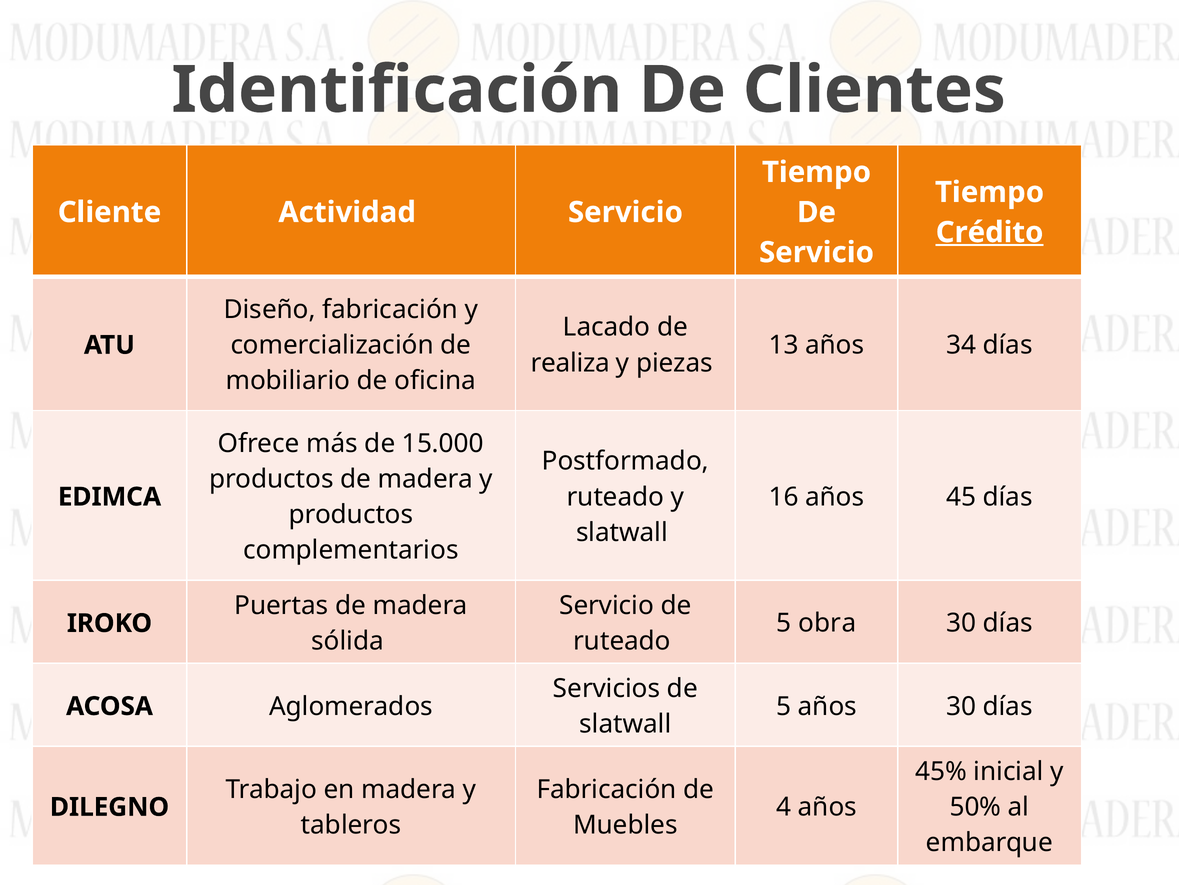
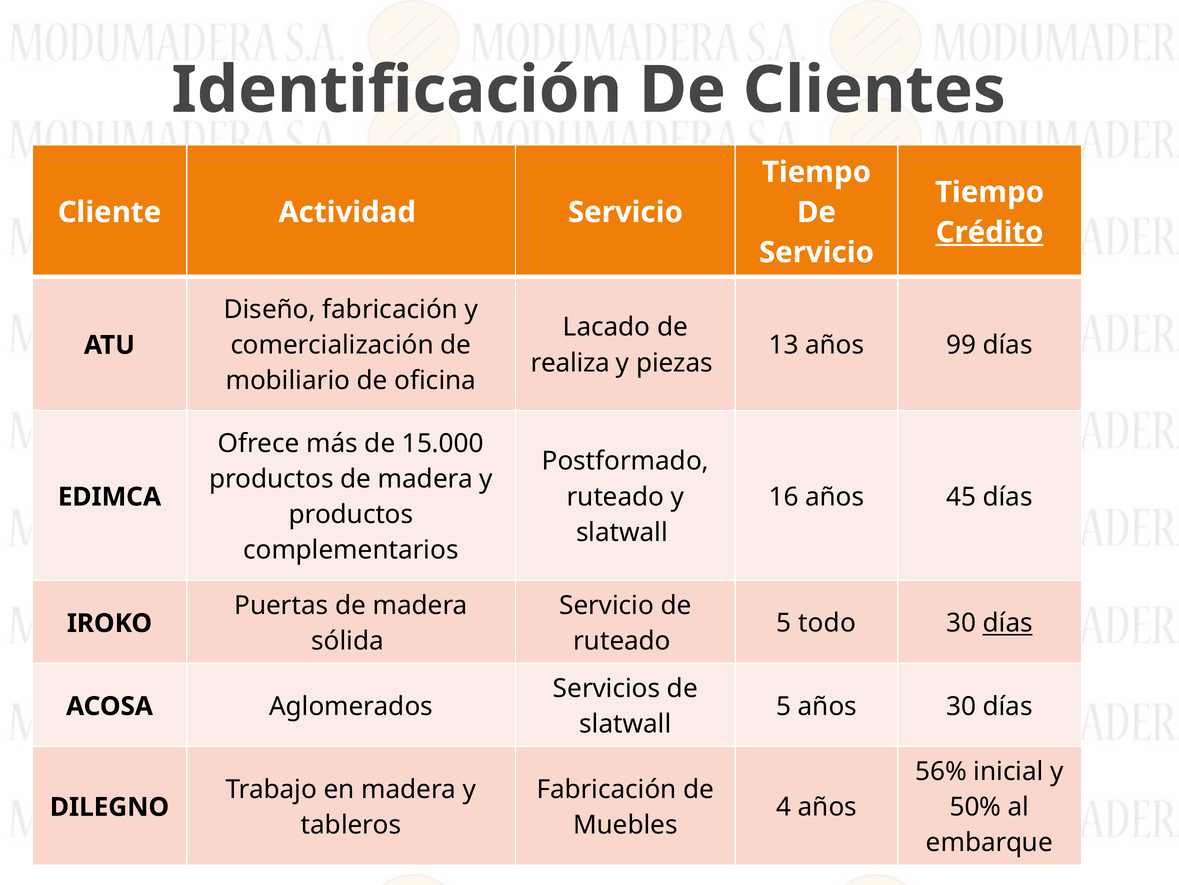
34: 34 -> 99 (961, 345)
obra: obra -> todo (827, 623)
días underline: none -> present (1008, 623)
45%: 45% -> 56% (941, 771)
